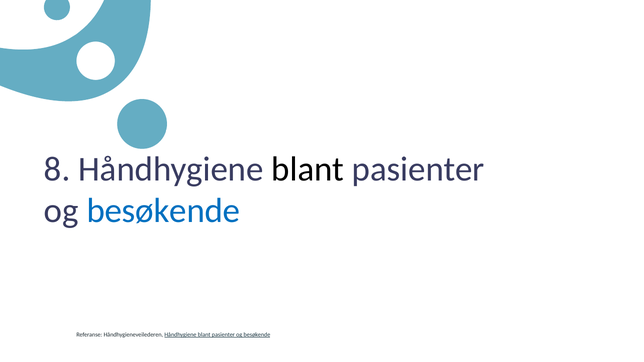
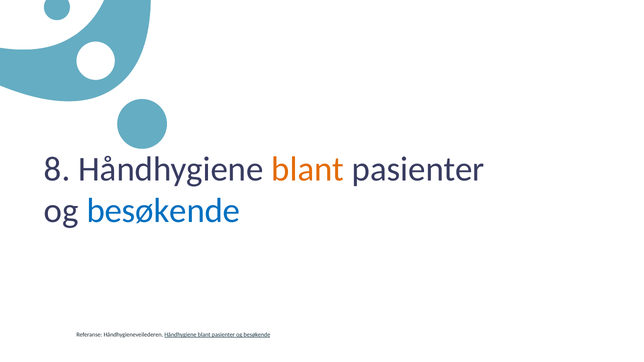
blant colour: black -> orange (308, 169)
